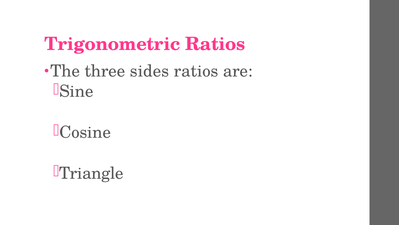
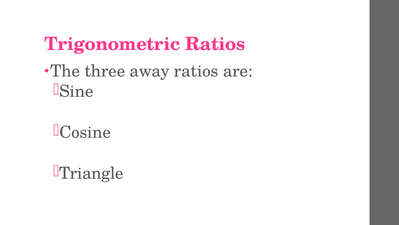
sides: sides -> away (150, 71)
